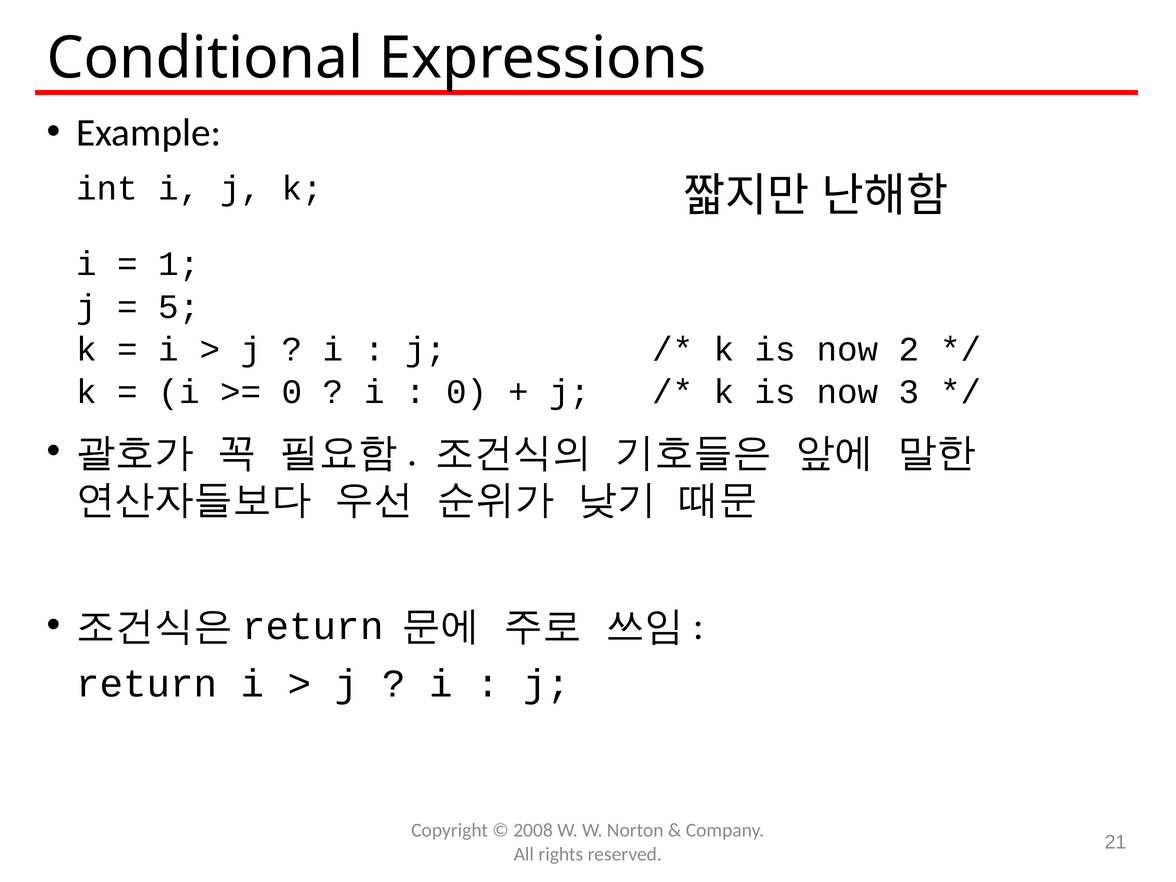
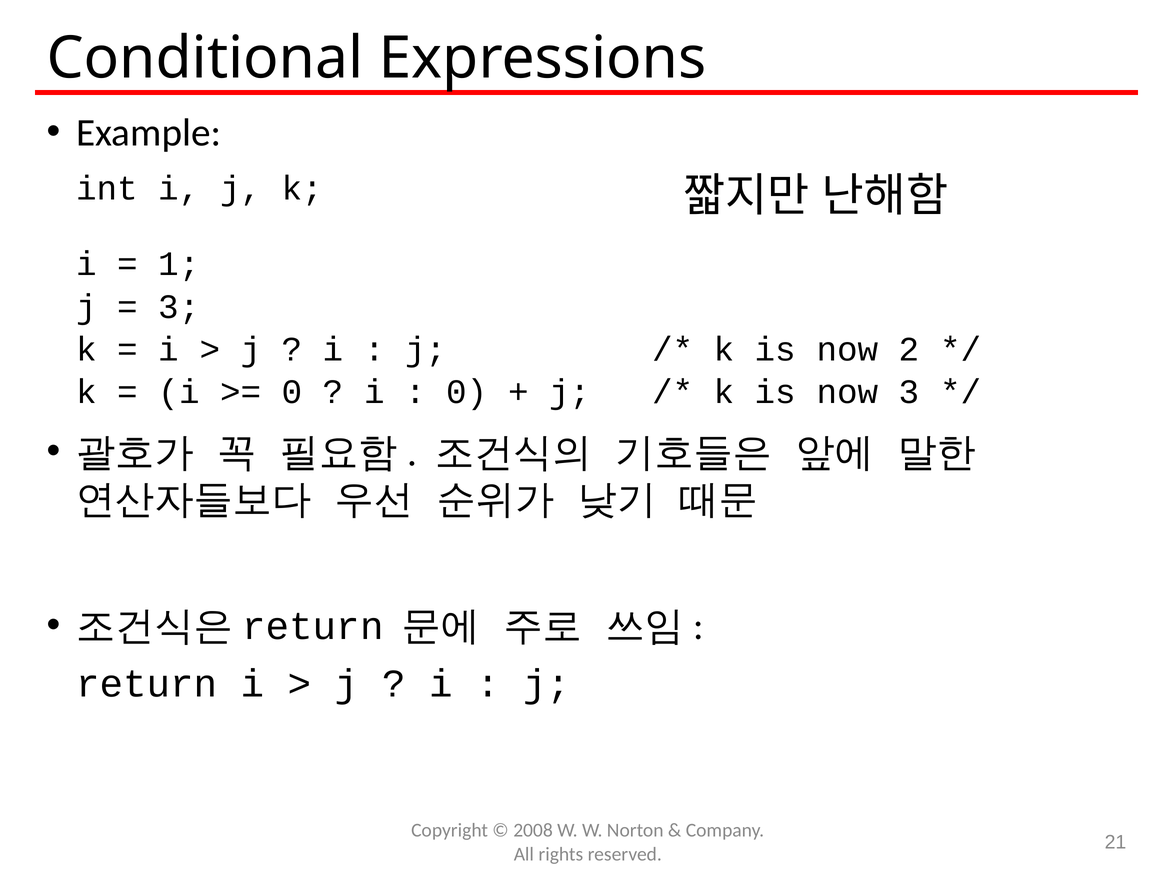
5: 5 -> 3 (179, 307)
